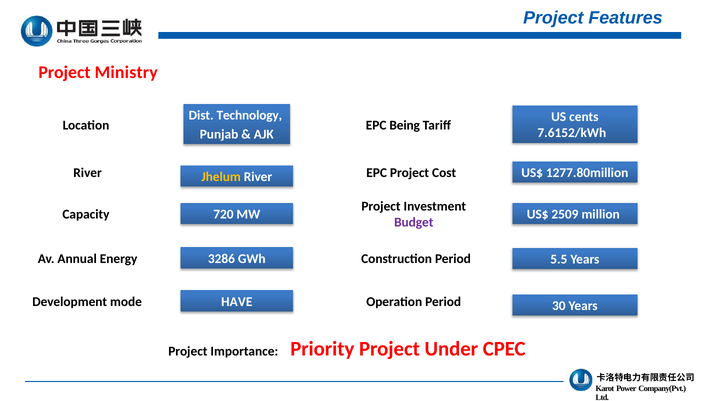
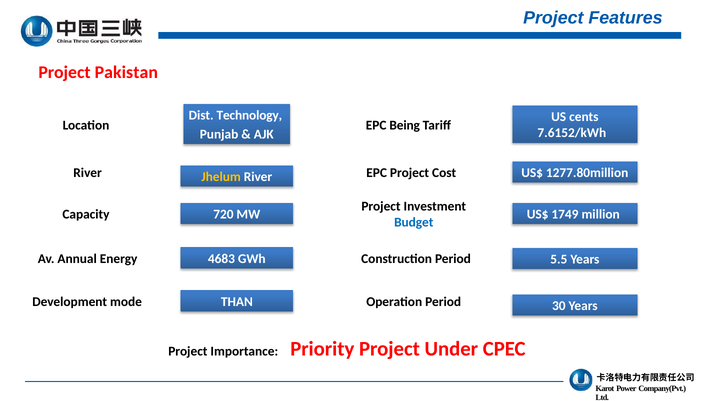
Ministry: Ministry -> Pakistan (126, 72)
2509: 2509 -> 1749 (565, 214)
Budget colour: purple -> blue (414, 222)
3286: 3286 -> 4683 (221, 258)
HAVE: HAVE -> THAN (237, 301)
